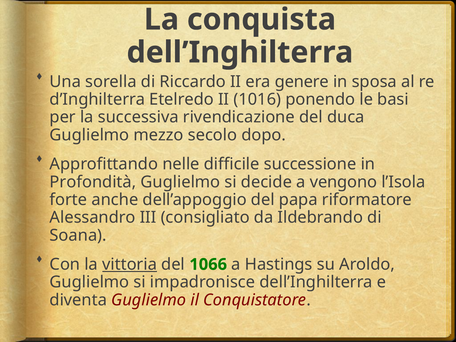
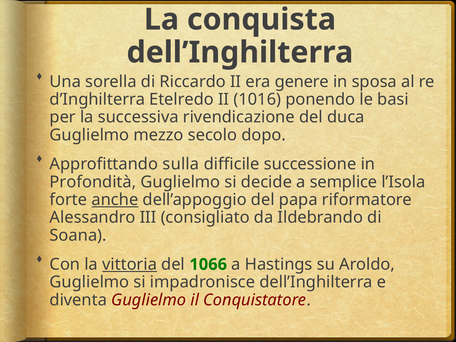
nelle: nelle -> sulla (181, 164)
vengono: vengono -> semplice (343, 182)
anche underline: none -> present (115, 200)
